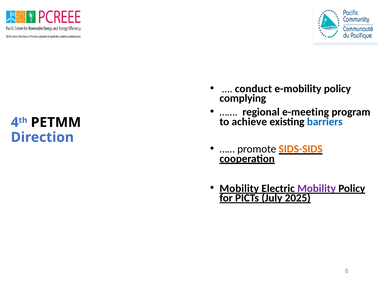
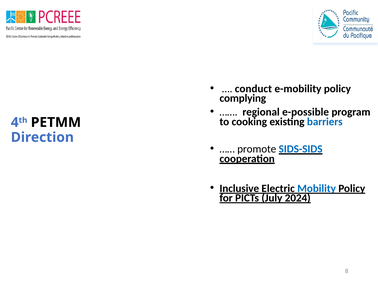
e-meeting: e-meeting -> e-possible (306, 112)
achieve: achieve -> cooking (249, 121)
SIDS-SIDS colour: orange -> blue (301, 149)
Mobility: Mobility -> Inclusive (239, 188)
Mobility colour: purple -> blue (317, 188)
2025: 2025 -> 2024 (298, 198)
